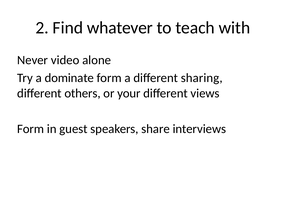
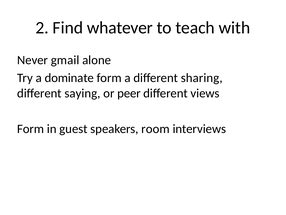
video: video -> gmail (65, 60)
others: others -> saying (82, 93)
your: your -> peer (129, 93)
share: share -> room (155, 129)
